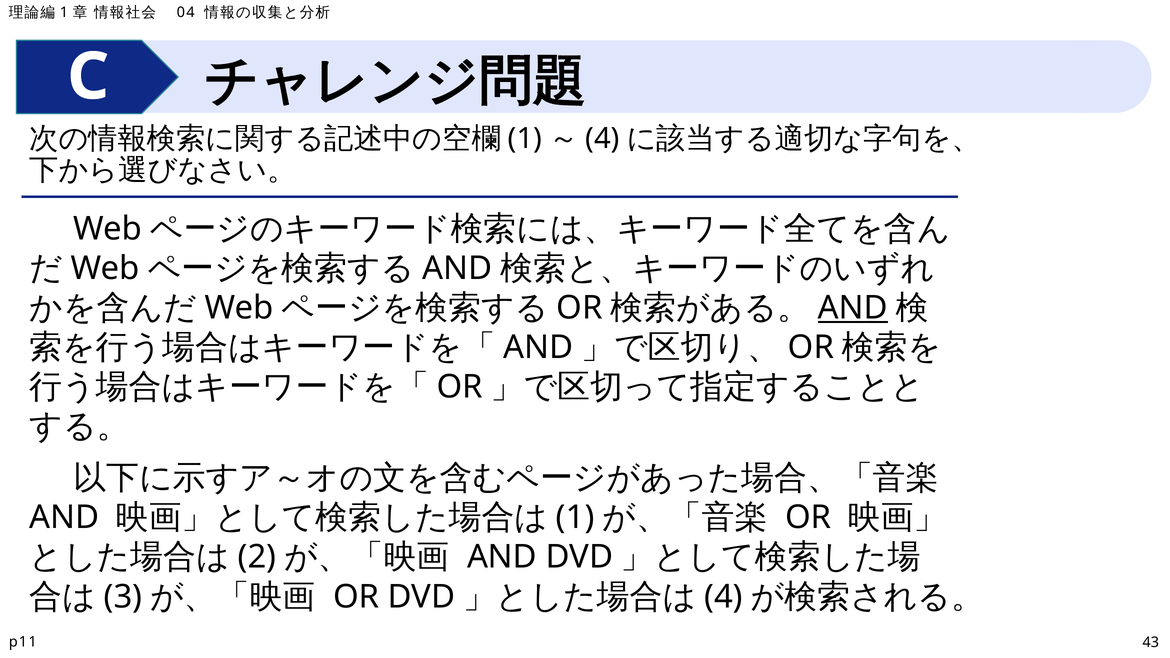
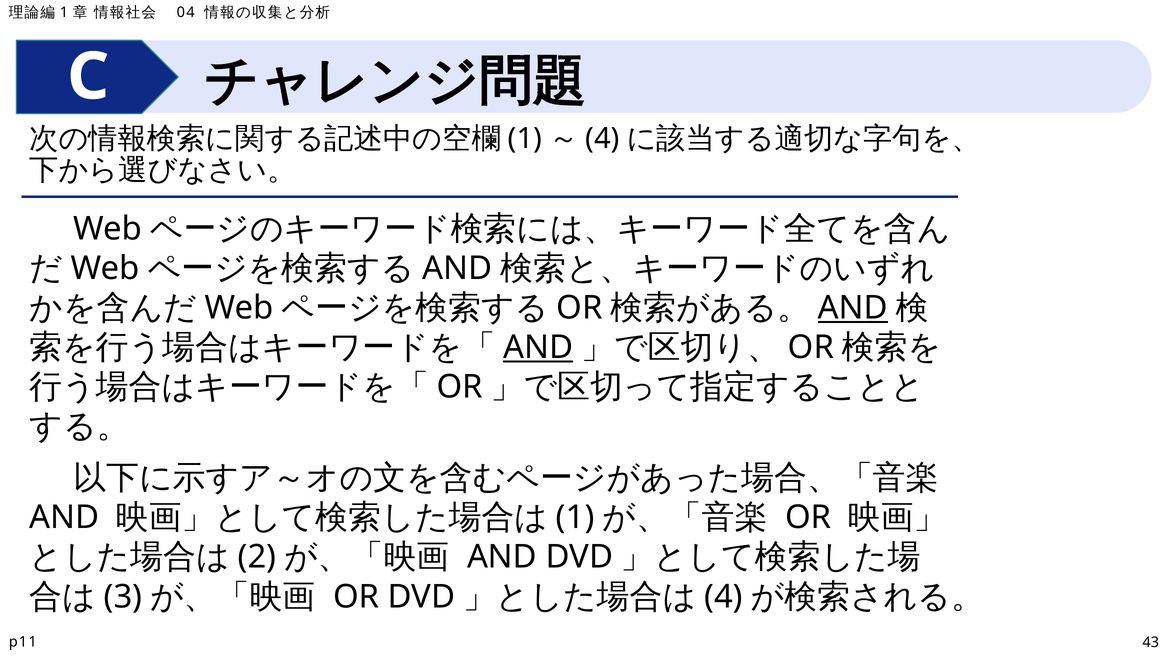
AND underline: none -> present (538, 347)
